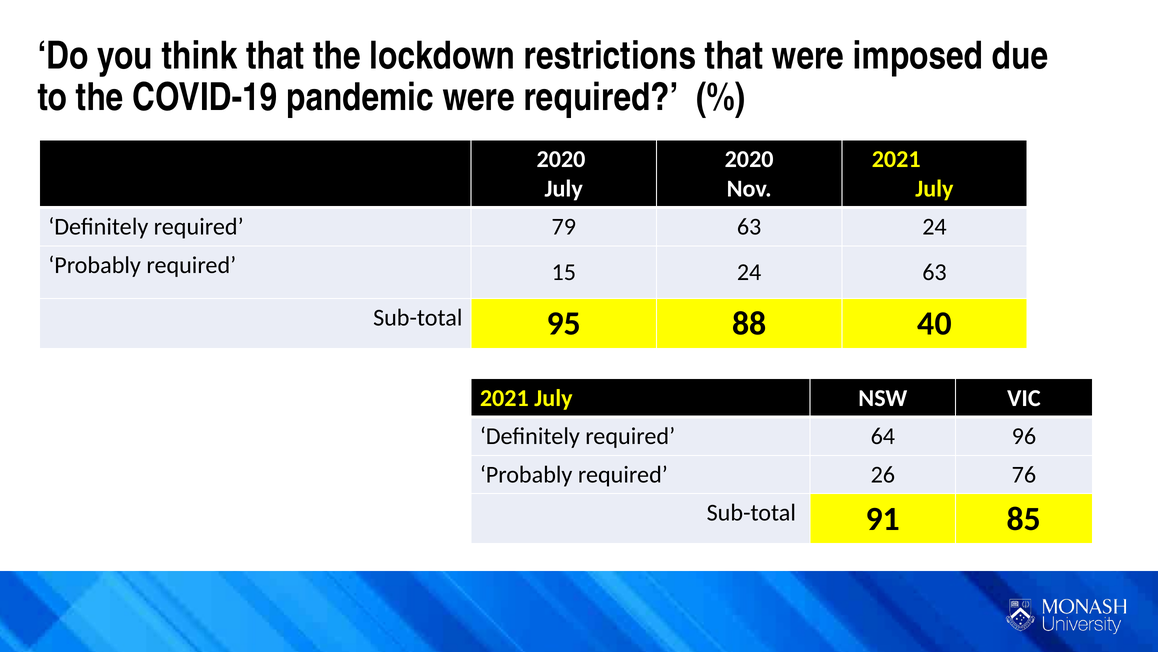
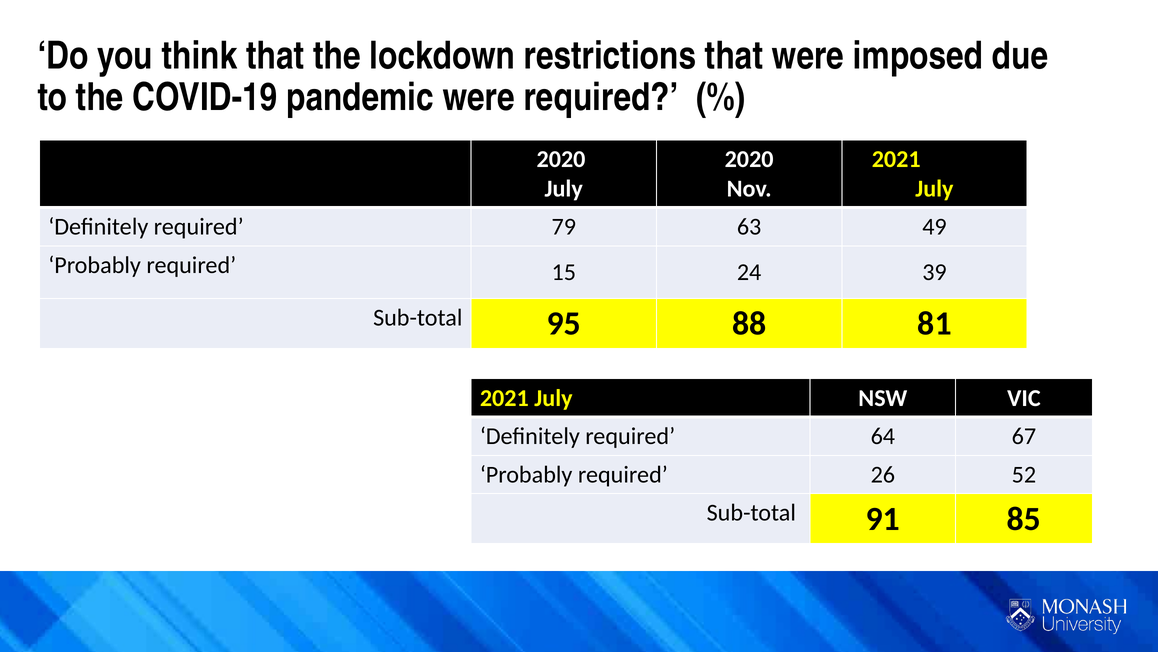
63 24: 24 -> 49 (934, 227)
24 63: 63 -> 39 (934, 272)
40: 40 -> 81 (935, 323)
96: 96 -> 67 (1024, 436)
76: 76 -> 52 (1024, 474)
